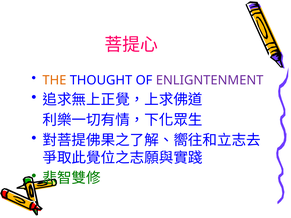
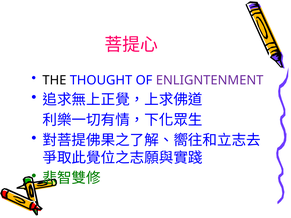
THE colour: orange -> black (54, 80)
